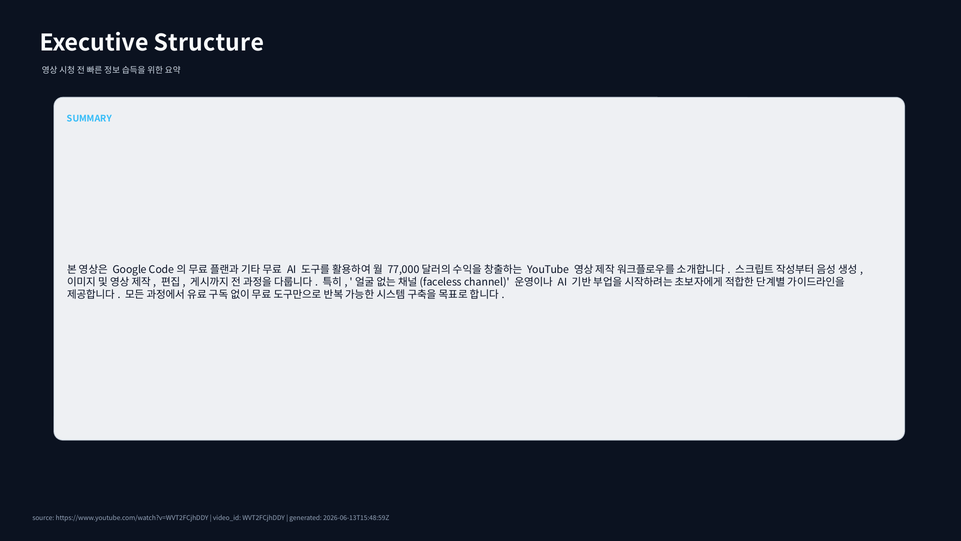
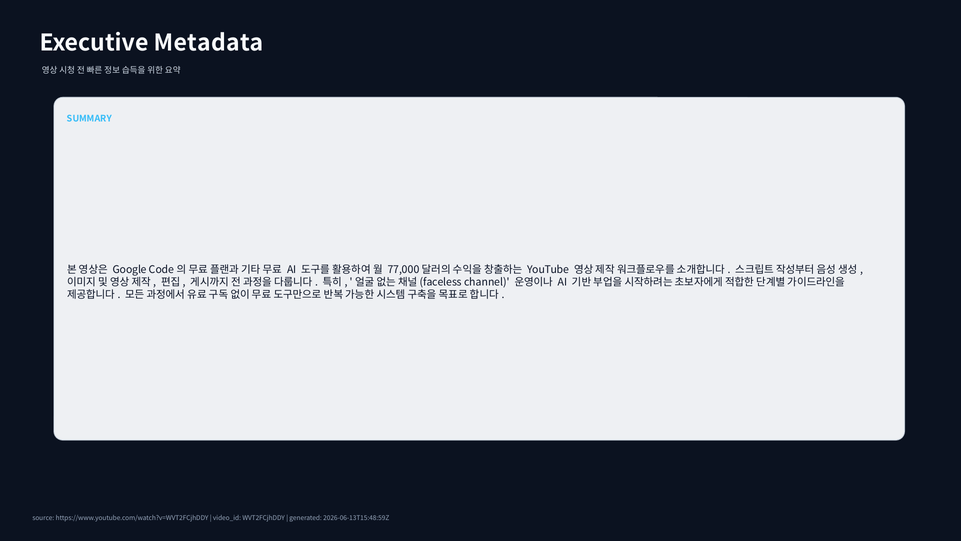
Structure: Structure -> Metadata (209, 43)
